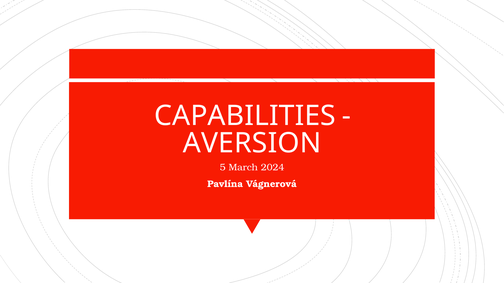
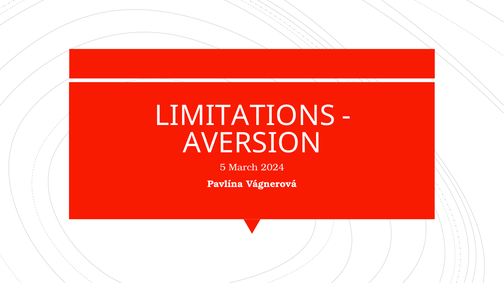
CAPABILITIES: CAPABILITIES -> LIMITATIONS (245, 116)
